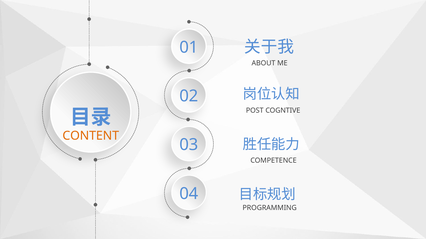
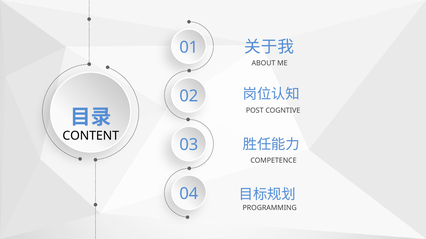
CONTENT colour: orange -> black (91, 136)
